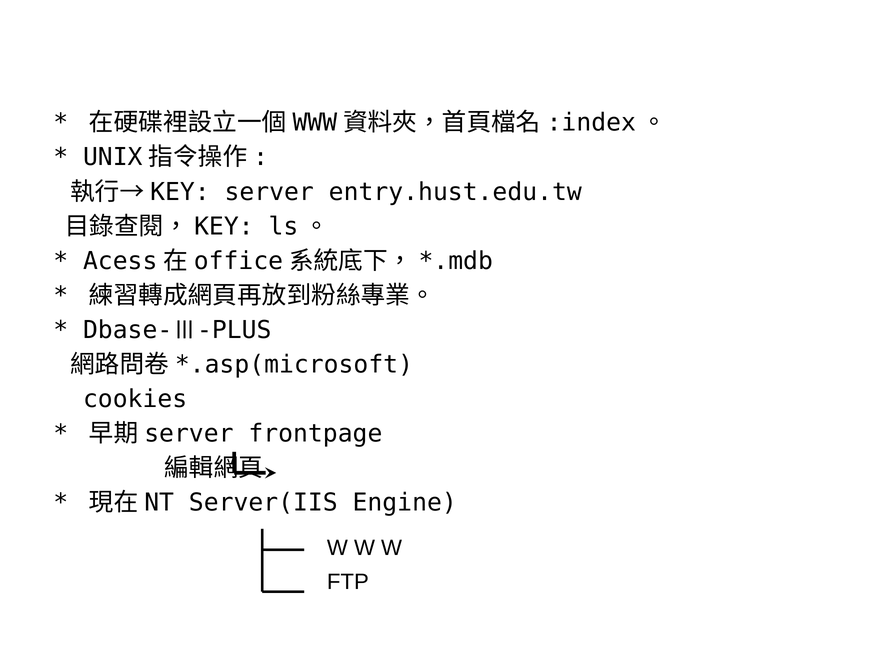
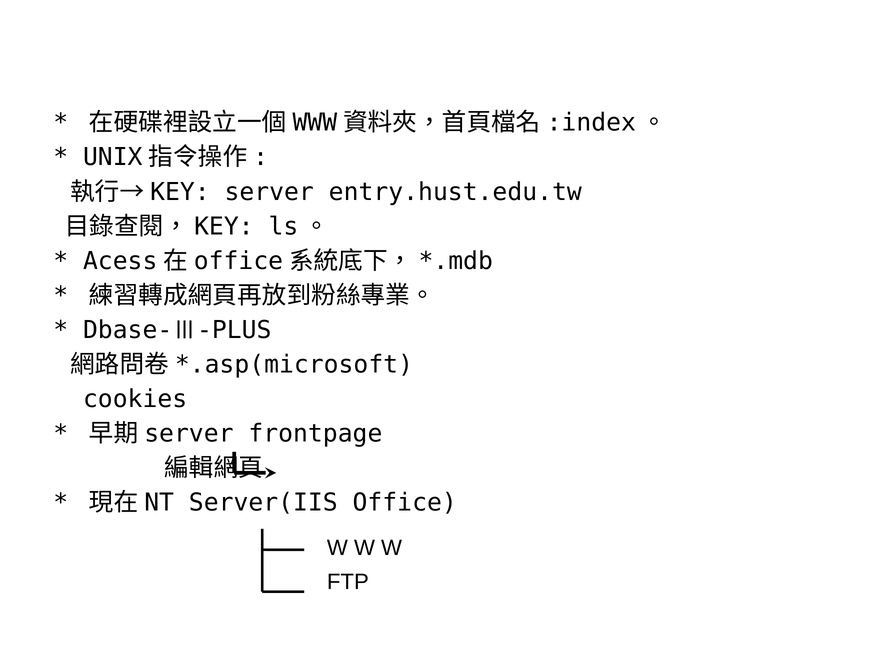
Engine: Engine -> Office (405, 503)
